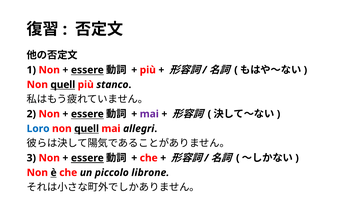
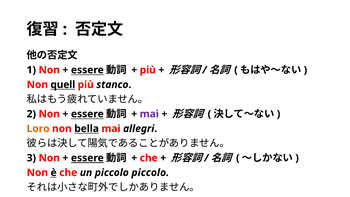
Loro colour: blue -> orange (38, 129)
quell: quell -> bella (87, 129)
piccolo librone: librone -> piccolo (150, 173)
